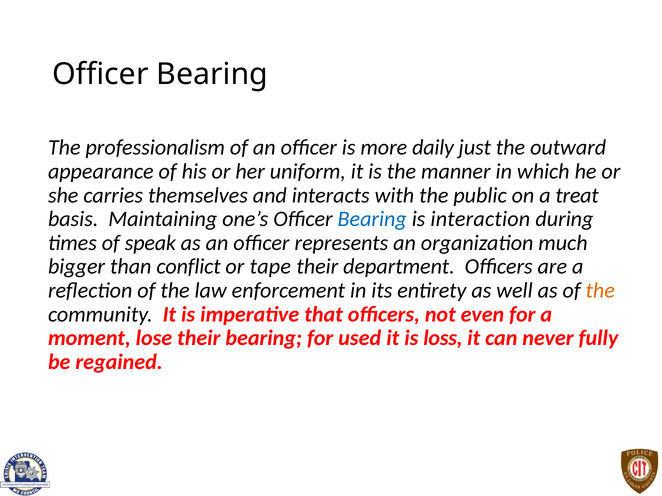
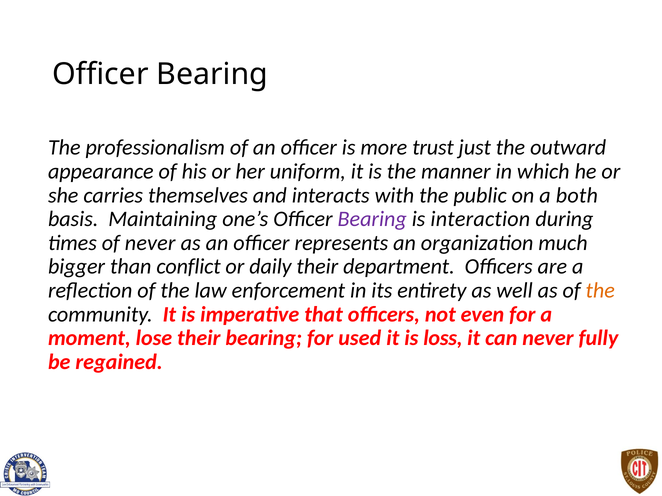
daily: daily -> trust (433, 148)
treat: treat -> both (577, 195)
Bearing colour: blue -> purple (372, 219)
of speak: speak -> never (150, 243)
tape: tape -> daily (270, 267)
